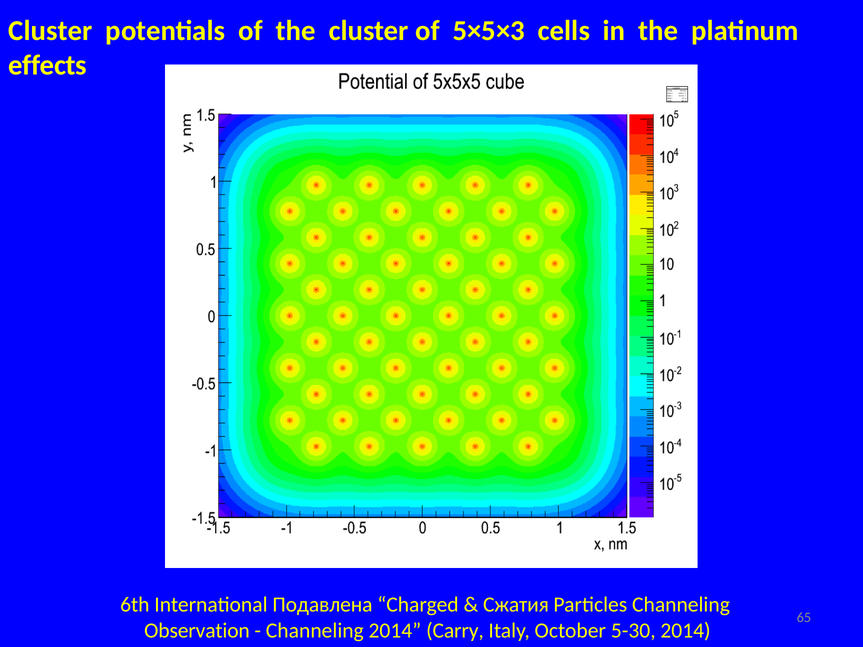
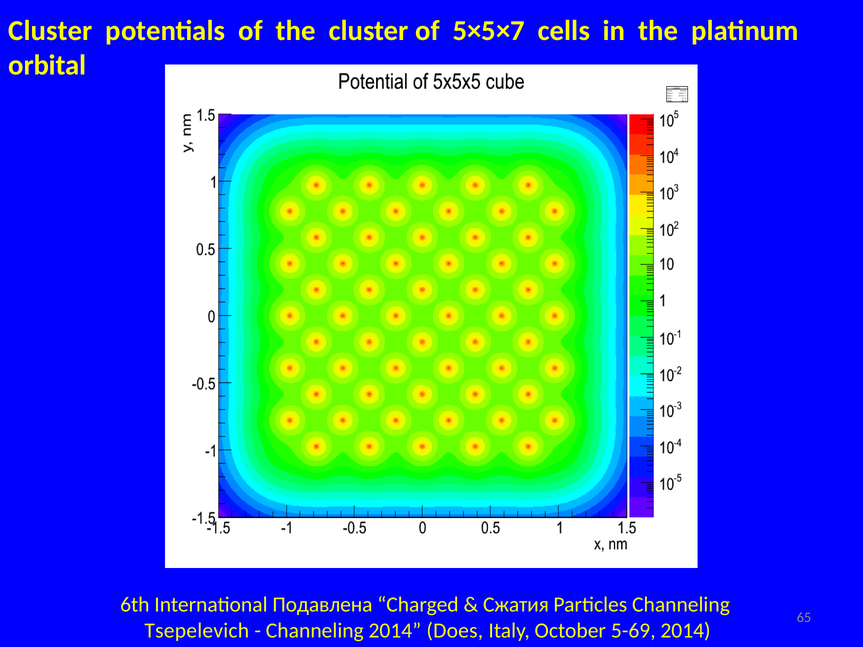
5×5×3: 5×5×3 -> 5×5×7 (489, 31)
effects: effects -> orbital (47, 65)
Observation: Observation -> Tsepelevich (197, 631)
Carry: Carry -> Does (455, 631)
5-30: 5-30 -> 5-69 (633, 631)
